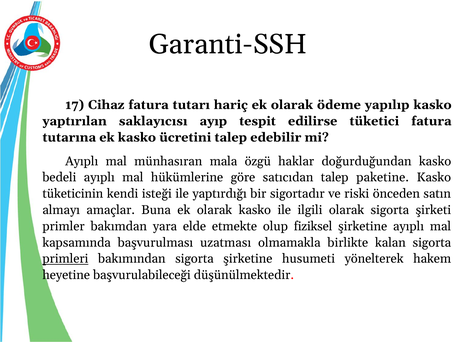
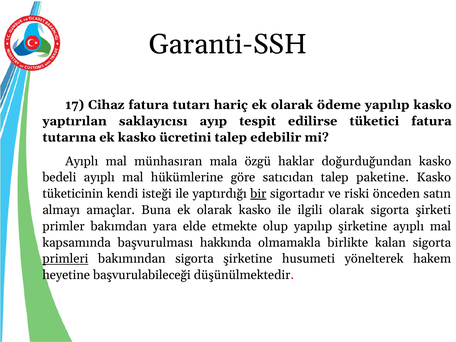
bir underline: none -> present (258, 194)
olup fiziksel: fiziksel -> yapılıp (313, 226)
uzatması: uzatması -> hakkında (226, 243)
